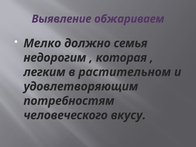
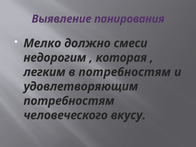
обжариваем: обжариваем -> панирования (129, 19)
семья: семья -> смеси (131, 43)
в растительном: растительном -> потребностям (125, 72)
